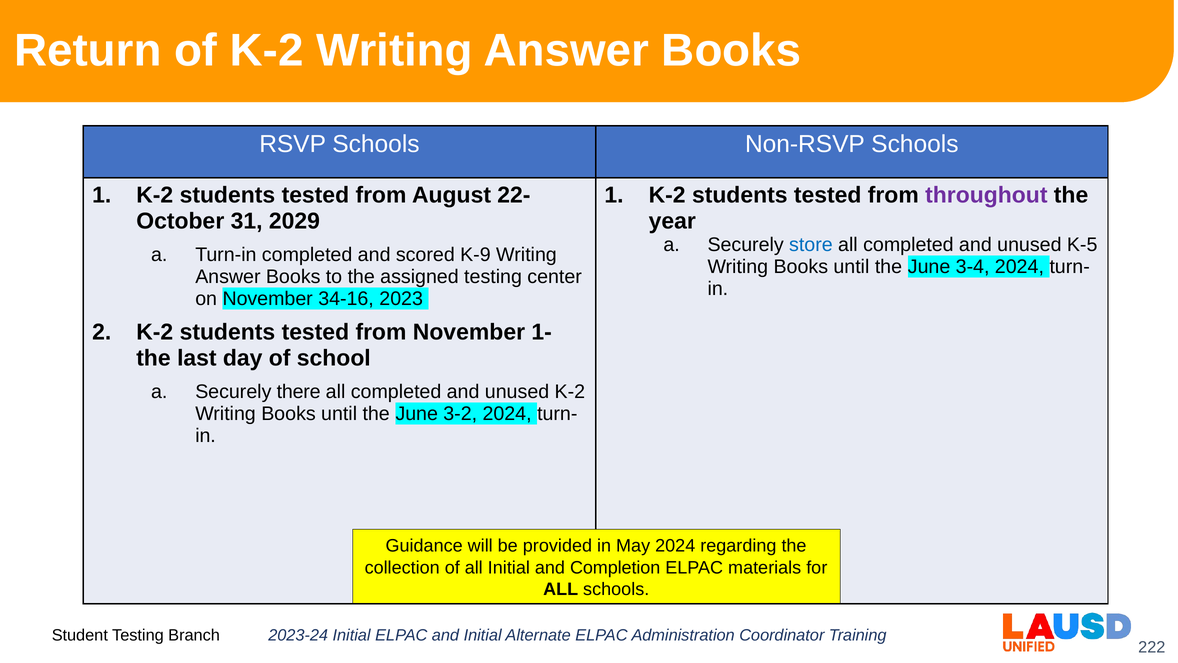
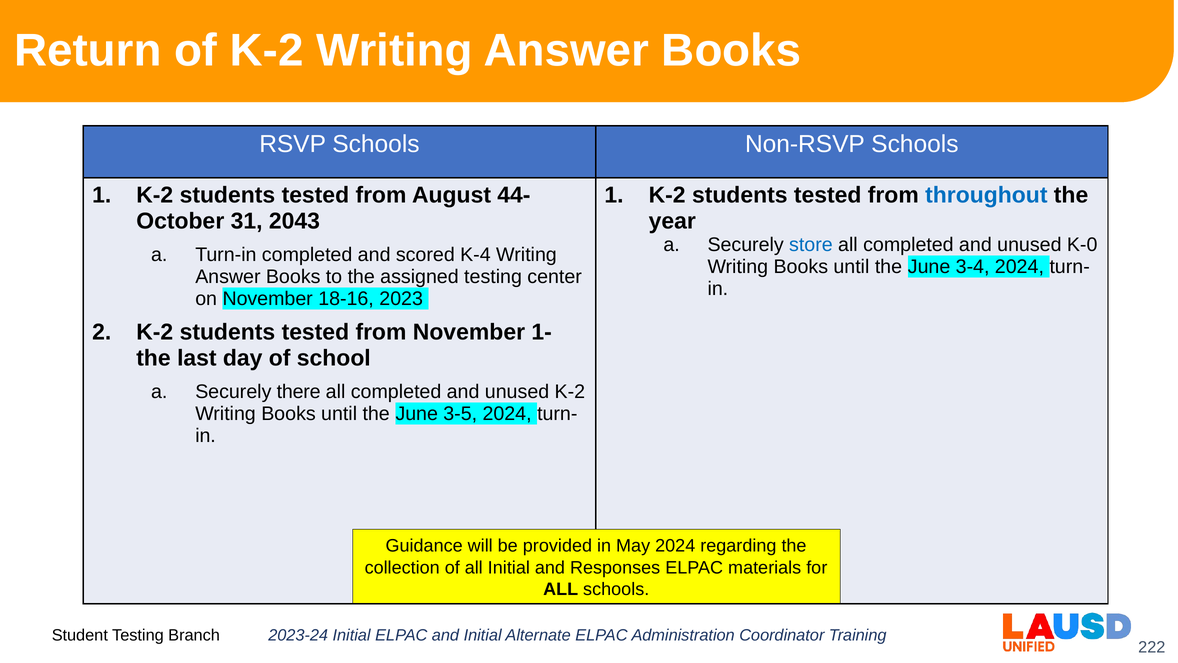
22-: 22- -> 44- (514, 195)
throughout colour: purple -> blue (986, 195)
2029: 2029 -> 2043 (294, 221)
K-5: K-5 -> K-0 (1082, 245)
K-9: K-9 -> K-4 (475, 255)
34-16: 34-16 -> 18-16 (346, 299)
3-2: 3-2 -> 3-5 (460, 414)
Completion: Completion -> Responses (615, 567)
